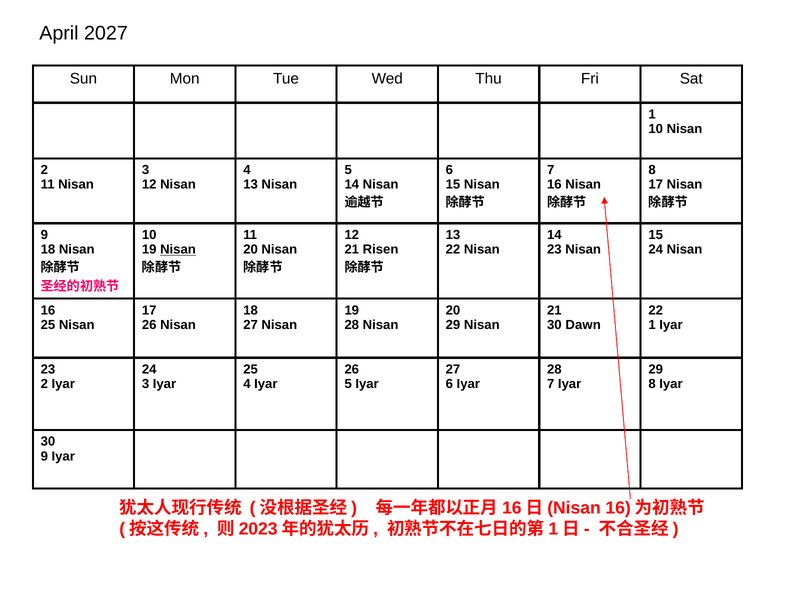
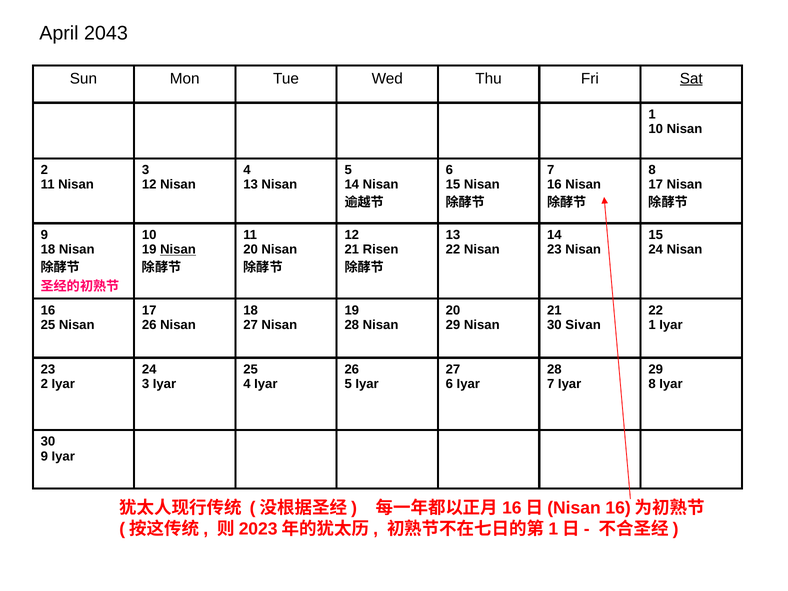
2027: 2027 -> 2043 (106, 33)
Sat underline: none -> present (691, 78)
Dawn: Dawn -> Sivan (583, 325)
